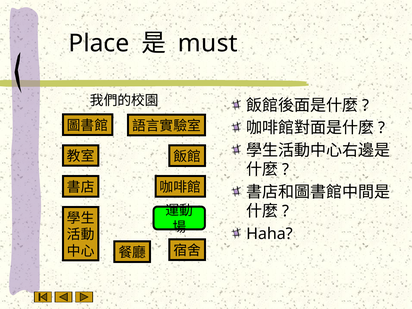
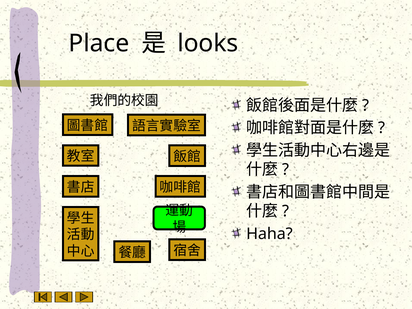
must: must -> looks (208, 43)
